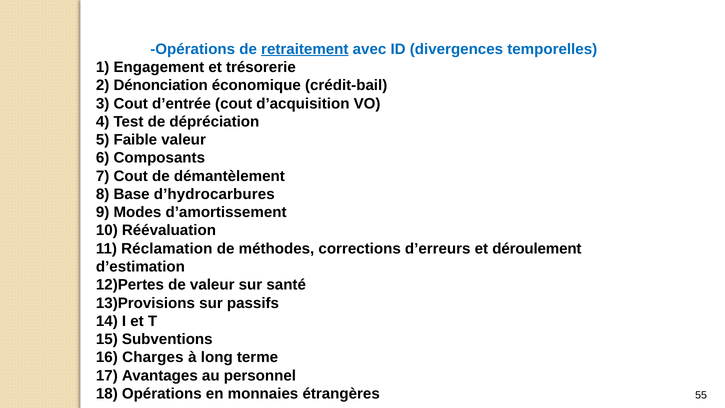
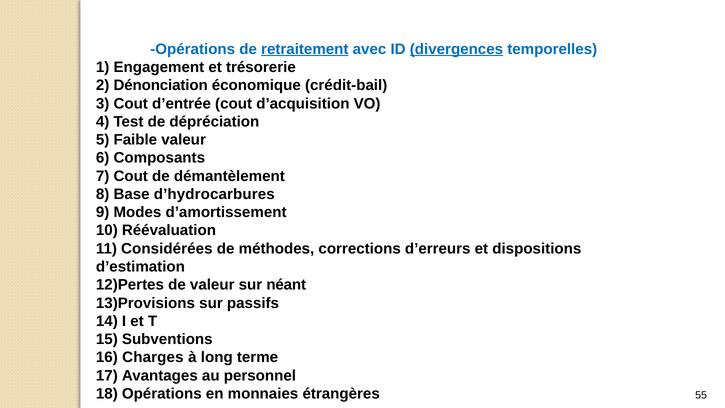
divergences underline: none -> present (456, 49)
Réclamation: Réclamation -> Considérées (167, 249)
déroulement: déroulement -> dispositions (537, 249)
santé: santé -> néant (286, 285)
